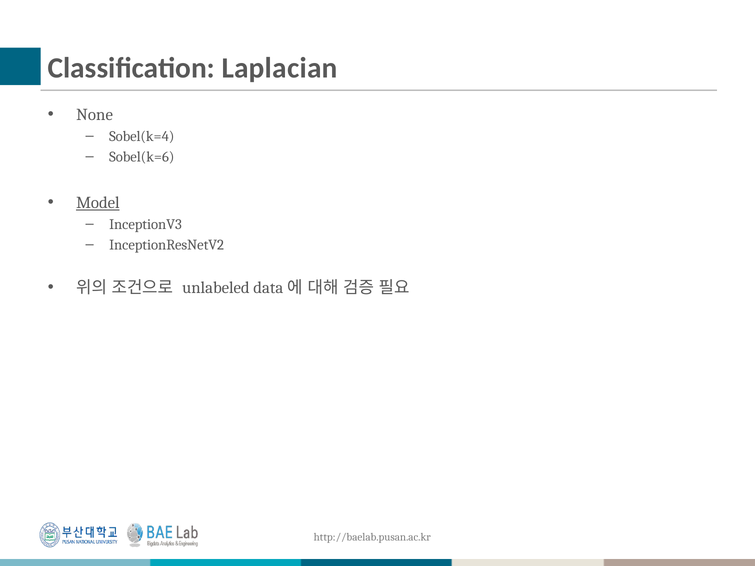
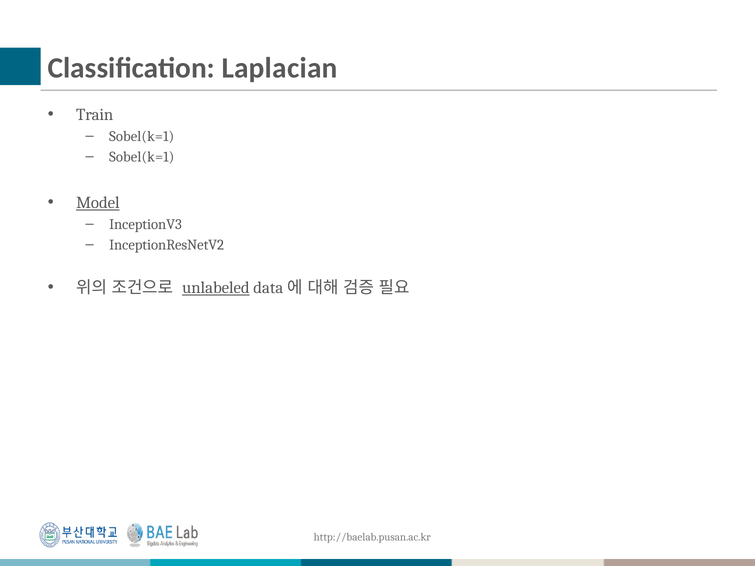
None: None -> Train (95, 115)
Sobel(k=4: Sobel(k=4 -> Sobel(k=1 (142, 136)
Sobel(k=6: Sobel(k=6 -> Sobel(k=1 (142, 157)
unlabeled underline: none -> present (216, 288)
